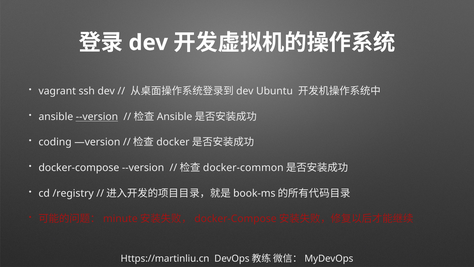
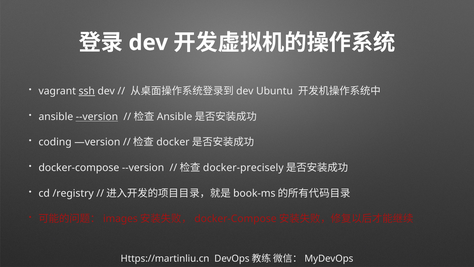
ssh underline: none -> present (87, 91)
docker-common: docker-common -> docker-precisely (243, 168)
minute: minute -> images (120, 218)
